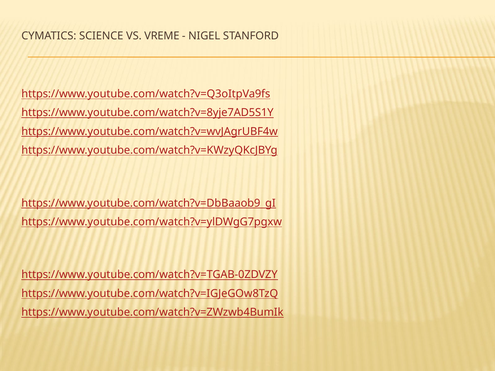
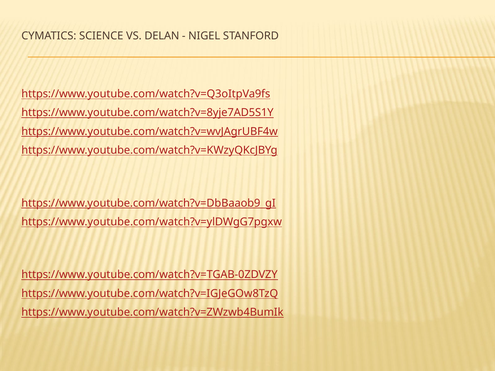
VREME: VREME -> DELAN (162, 36)
